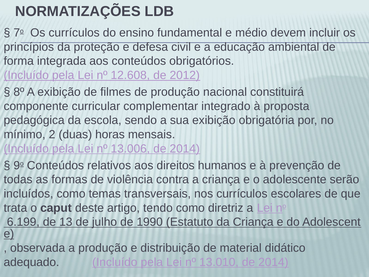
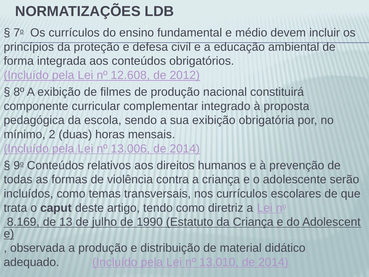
6.199: 6.199 -> 8.169 (23, 222)
